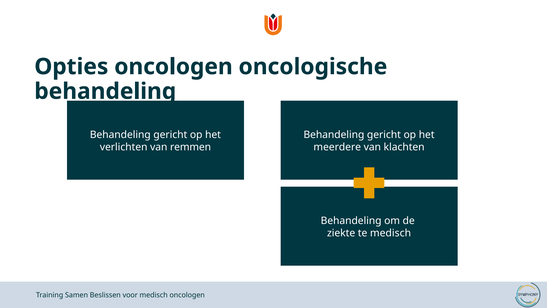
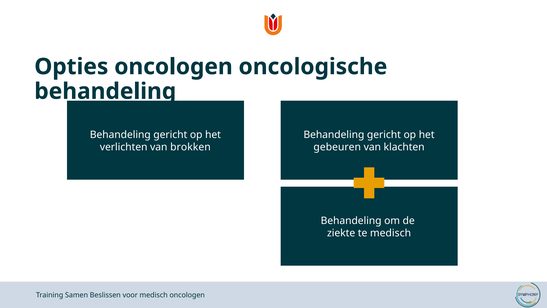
remmen: remmen -> brokken (190, 147)
meerdere: meerdere -> gebeuren (337, 147)
